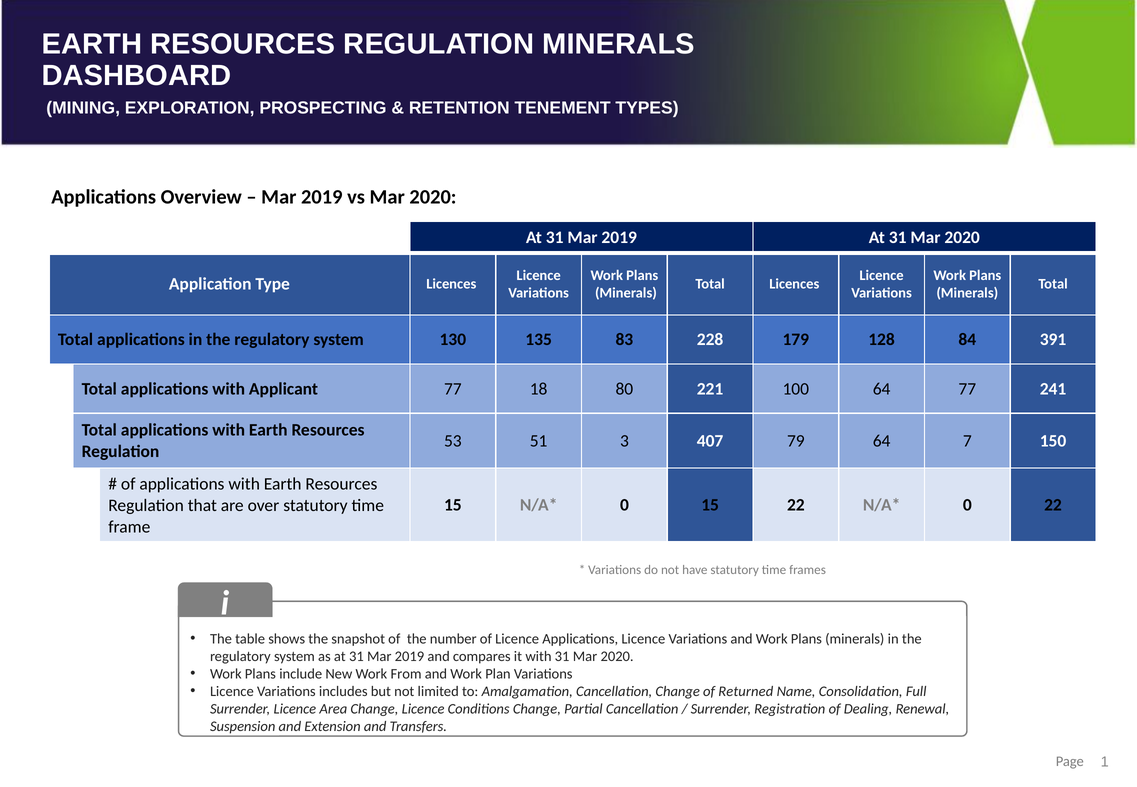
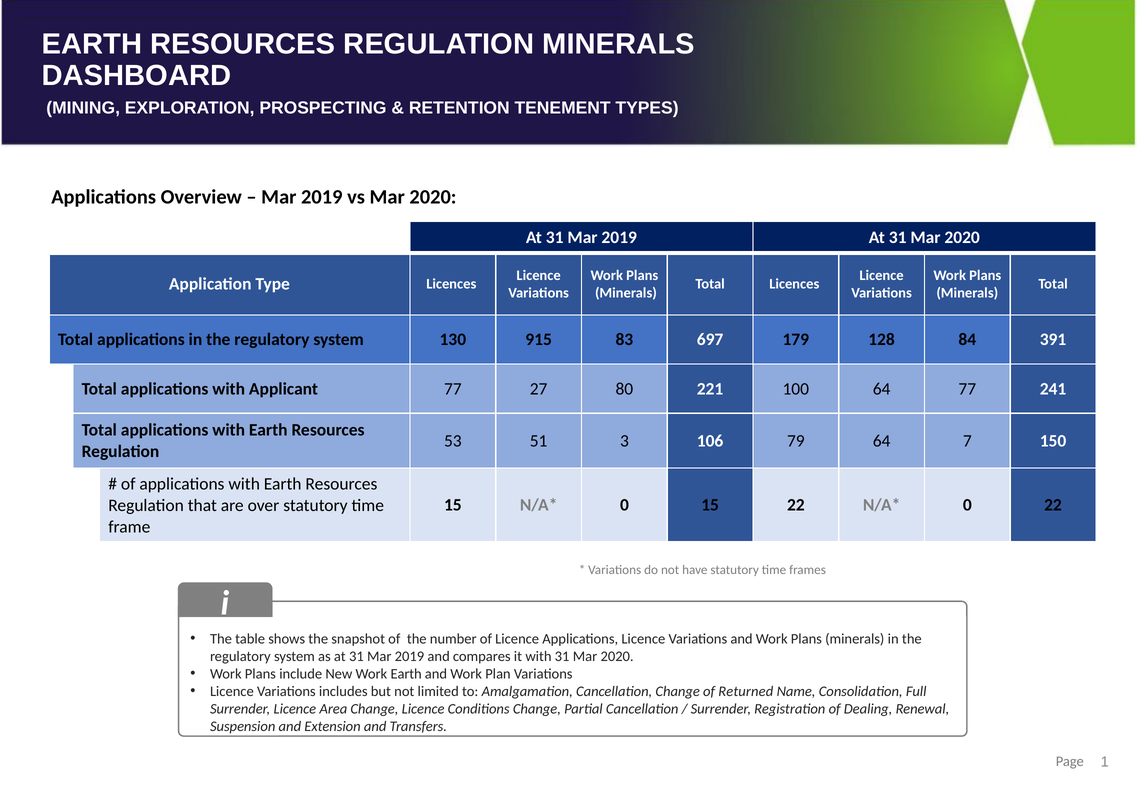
135: 135 -> 915 (539, 340)
228: 228 -> 697 (710, 340)
18: 18 -> 27 (539, 389)
407: 407 -> 106 (710, 441)
Work From: From -> Earth (406, 674)
